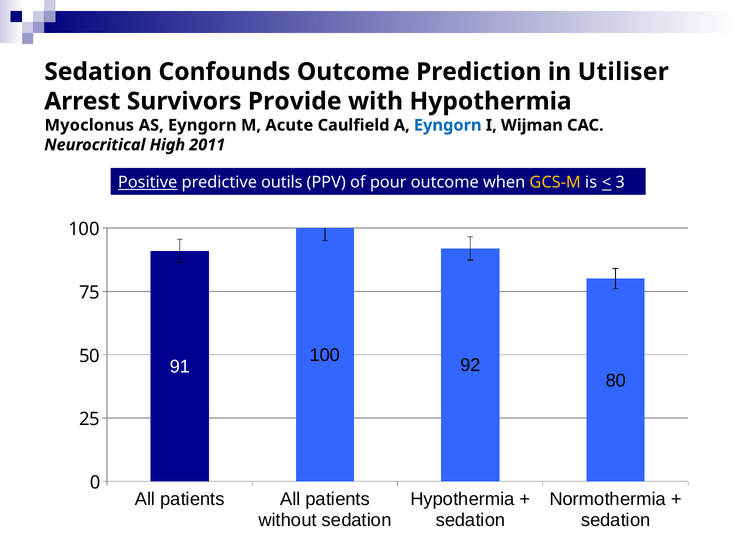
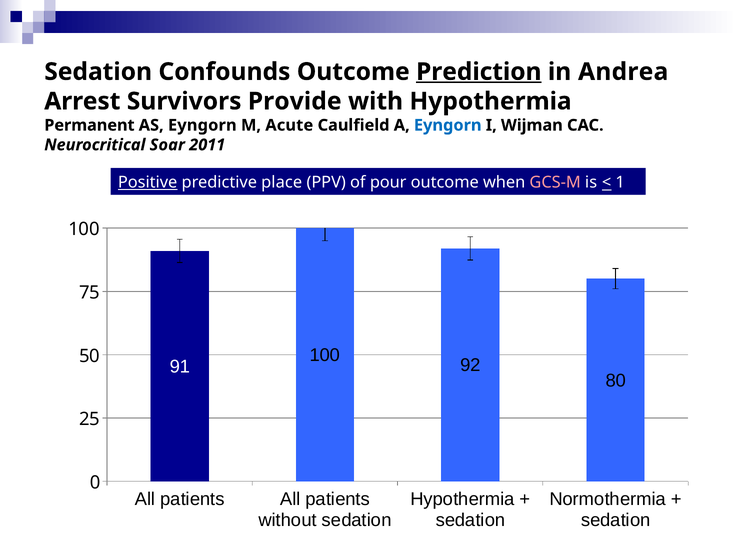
Prediction underline: none -> present (479, 72)
Utiliser: Utiliser -> Andrea (623, 72)
Myoclonus: Myoclonus -> Permanent (89, 125)
High: High -> Soar (167, 145)
outils: outils -> place (282, 183)
GCS-M colour: yellow -> pink (555, 183)
3: 3 -> 1 (620, 183)
